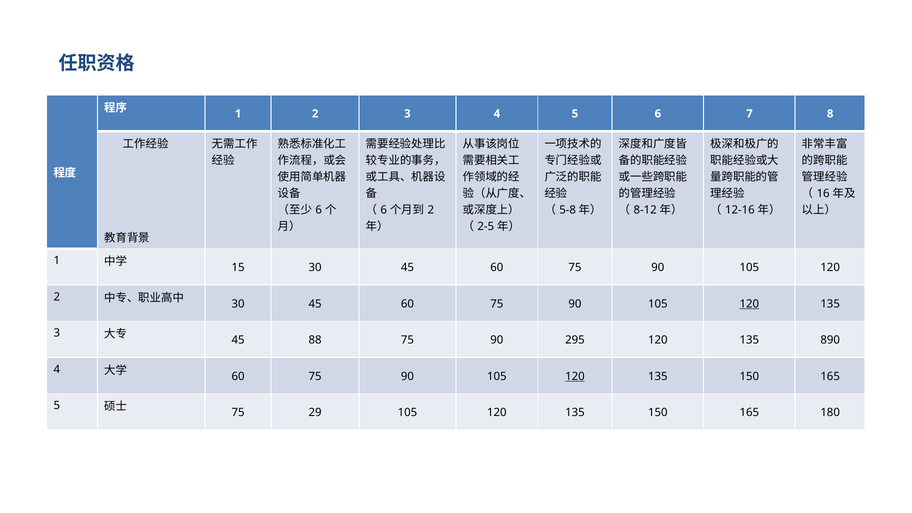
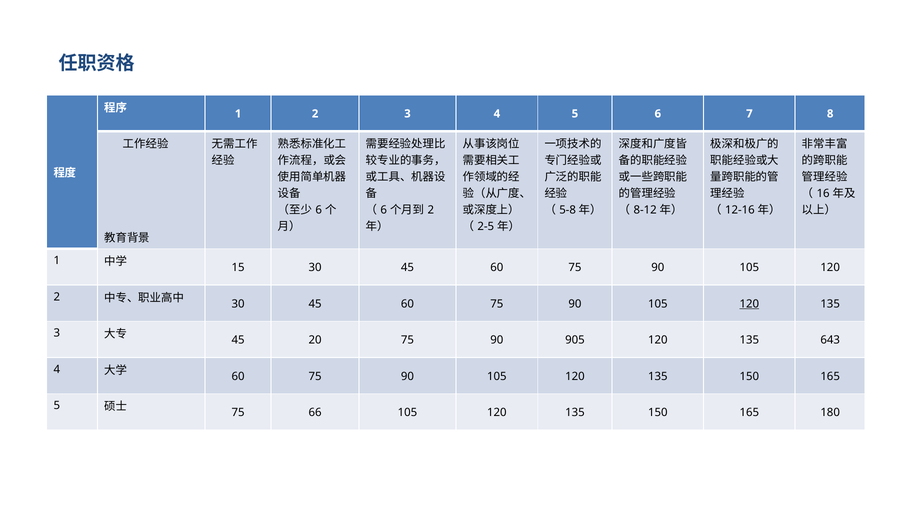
88: 88 -> 20 (315, 340)
295: 295 -> 905 (575, 340)
890: 890 -> 643 (830, 340)
120 underline: present -> none (575, 376)
29: 29 -> 66 (315, 412)
